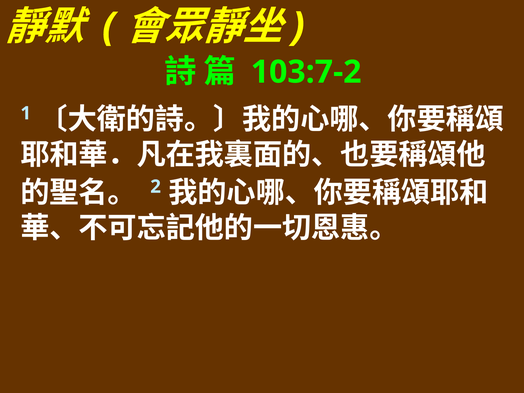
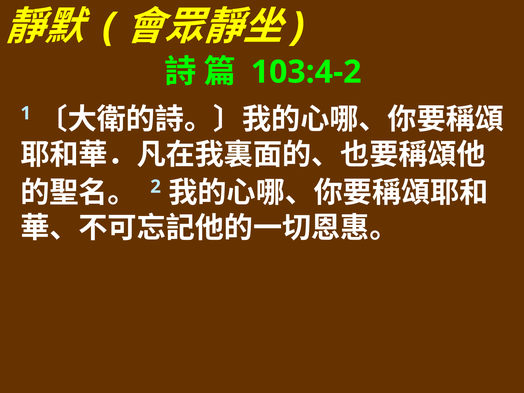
103:7-2: 103:7-2 -> 103:4-2 (306, 72)
